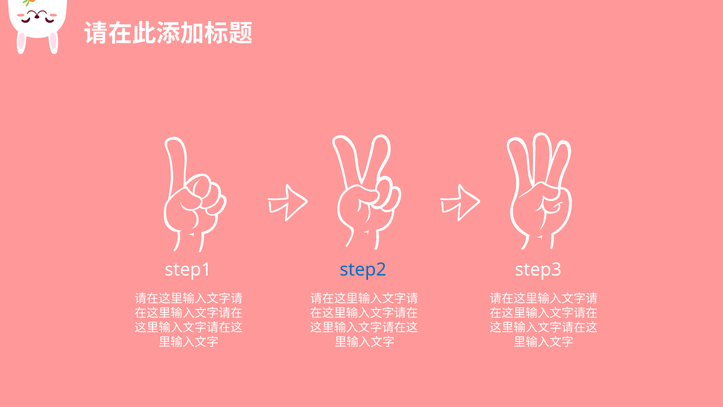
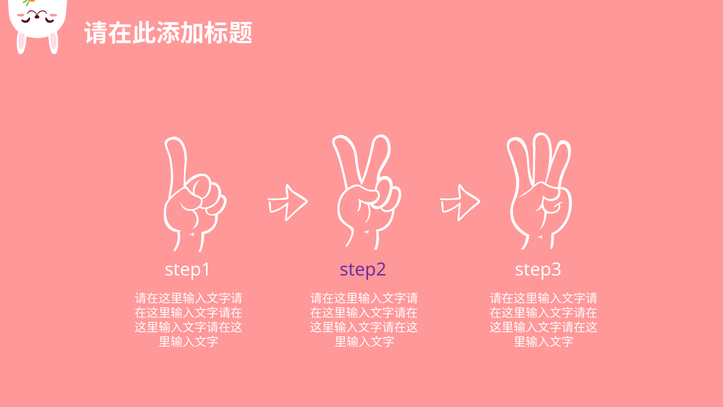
step2 colour: blue -> purple (363, 270)
